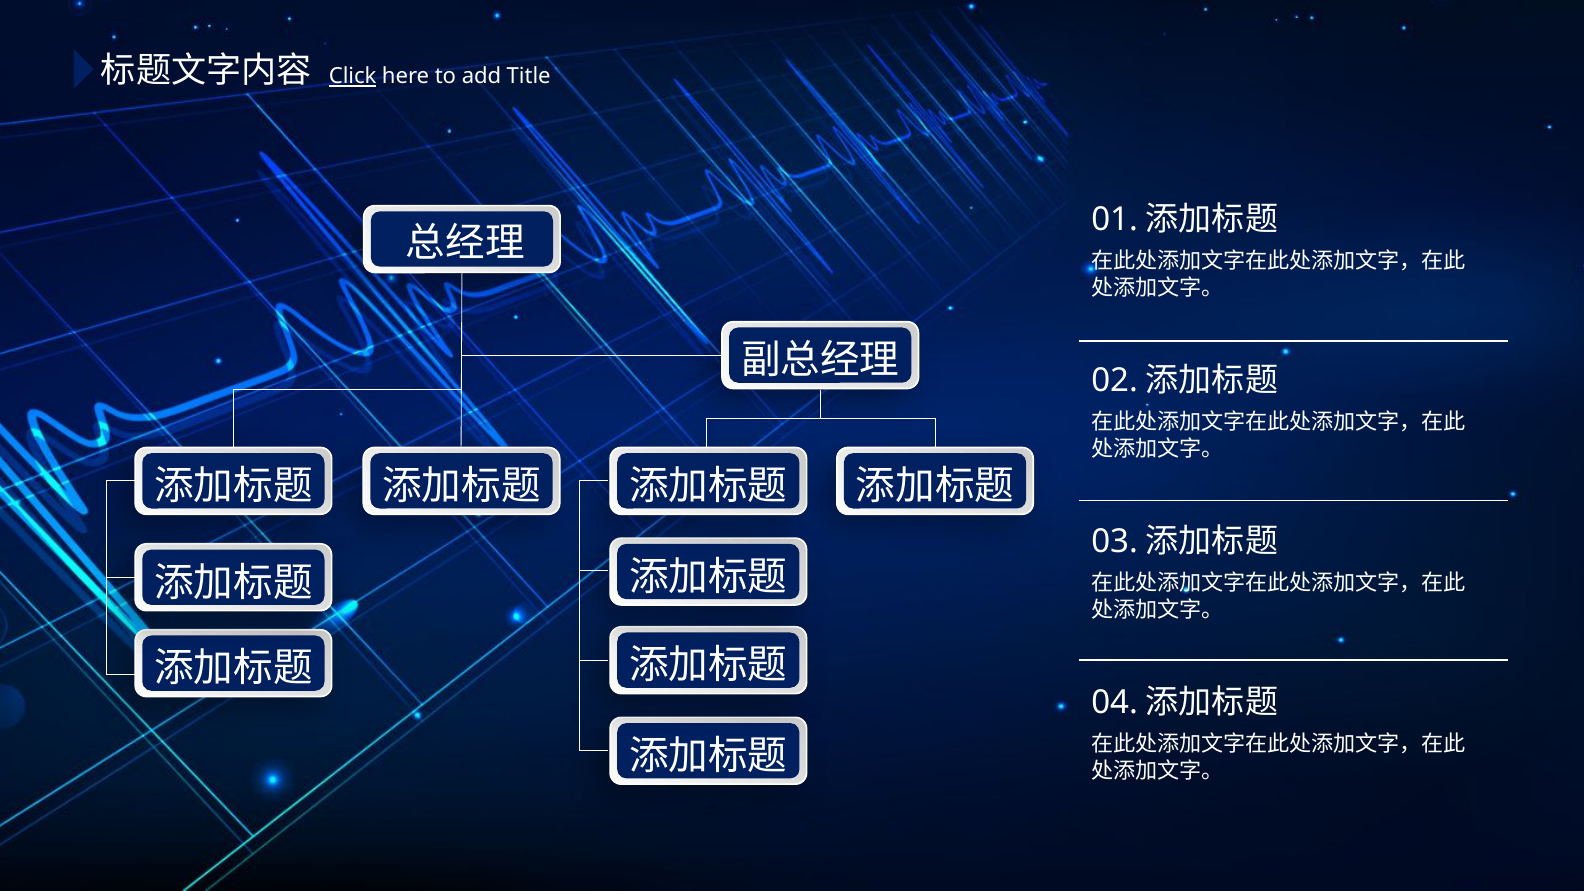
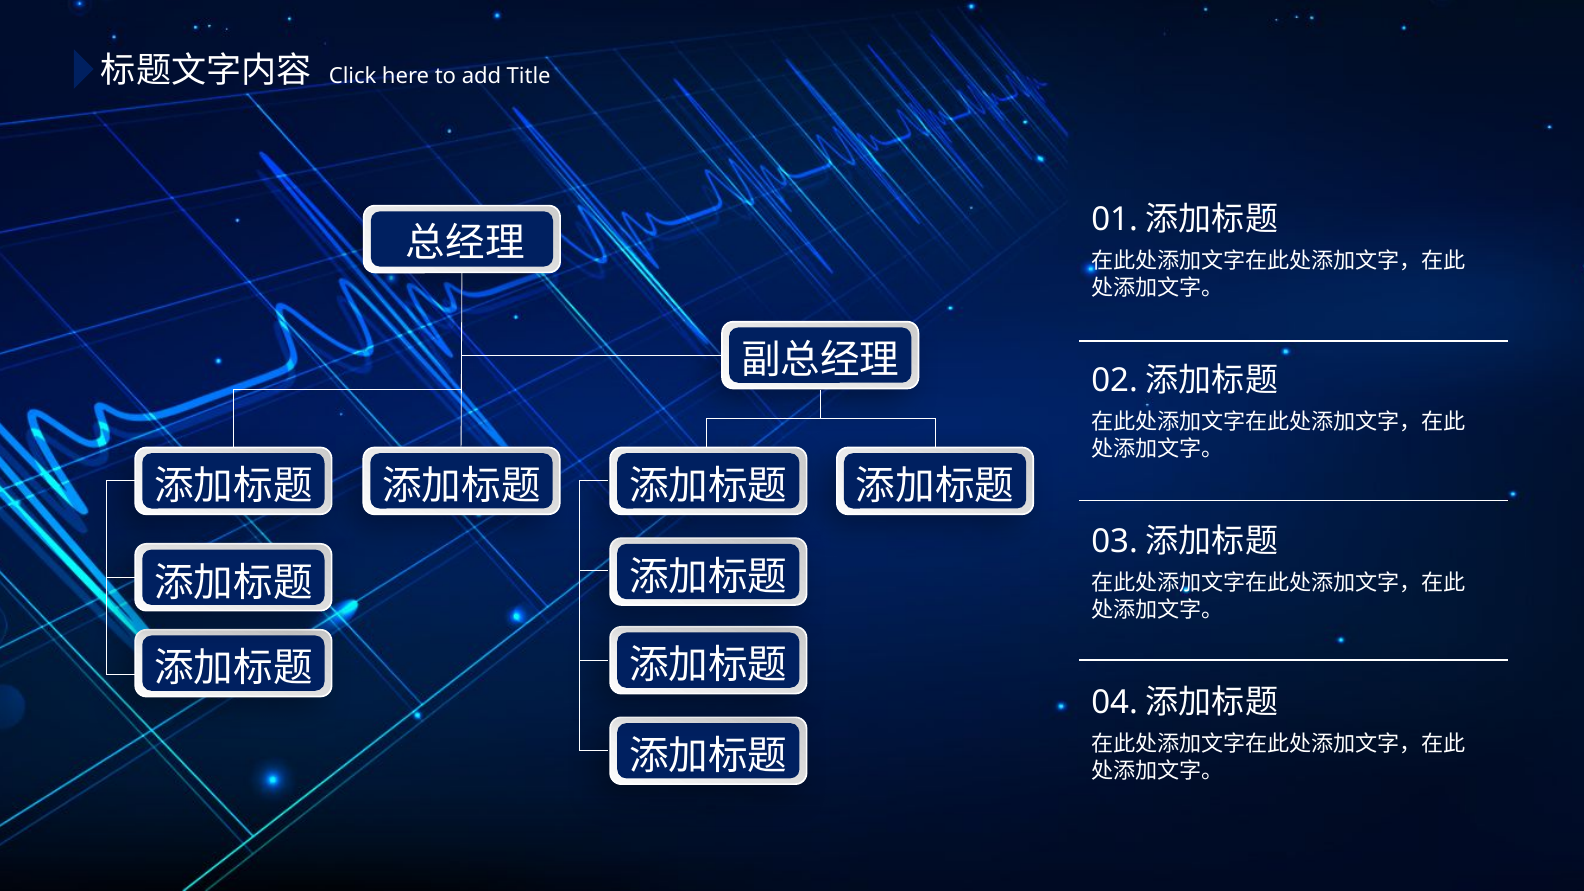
Click underline: present -> none (353, 76)
